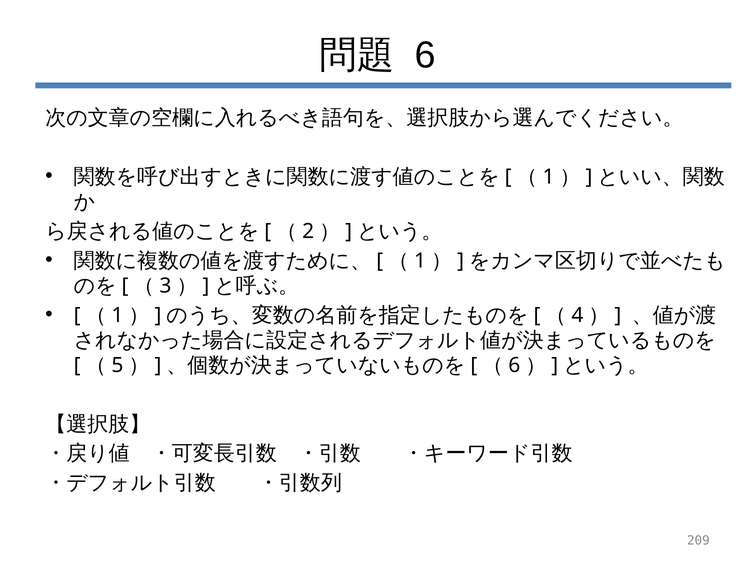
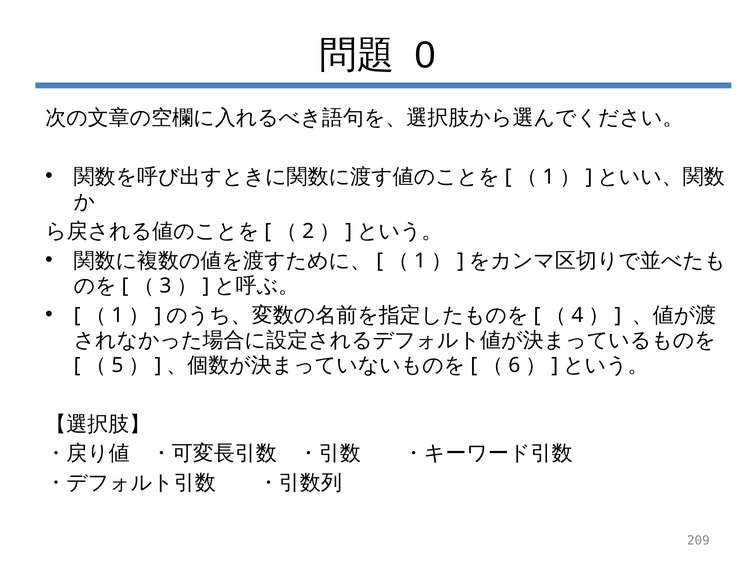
6: 6 -> 0 (425, 55)
